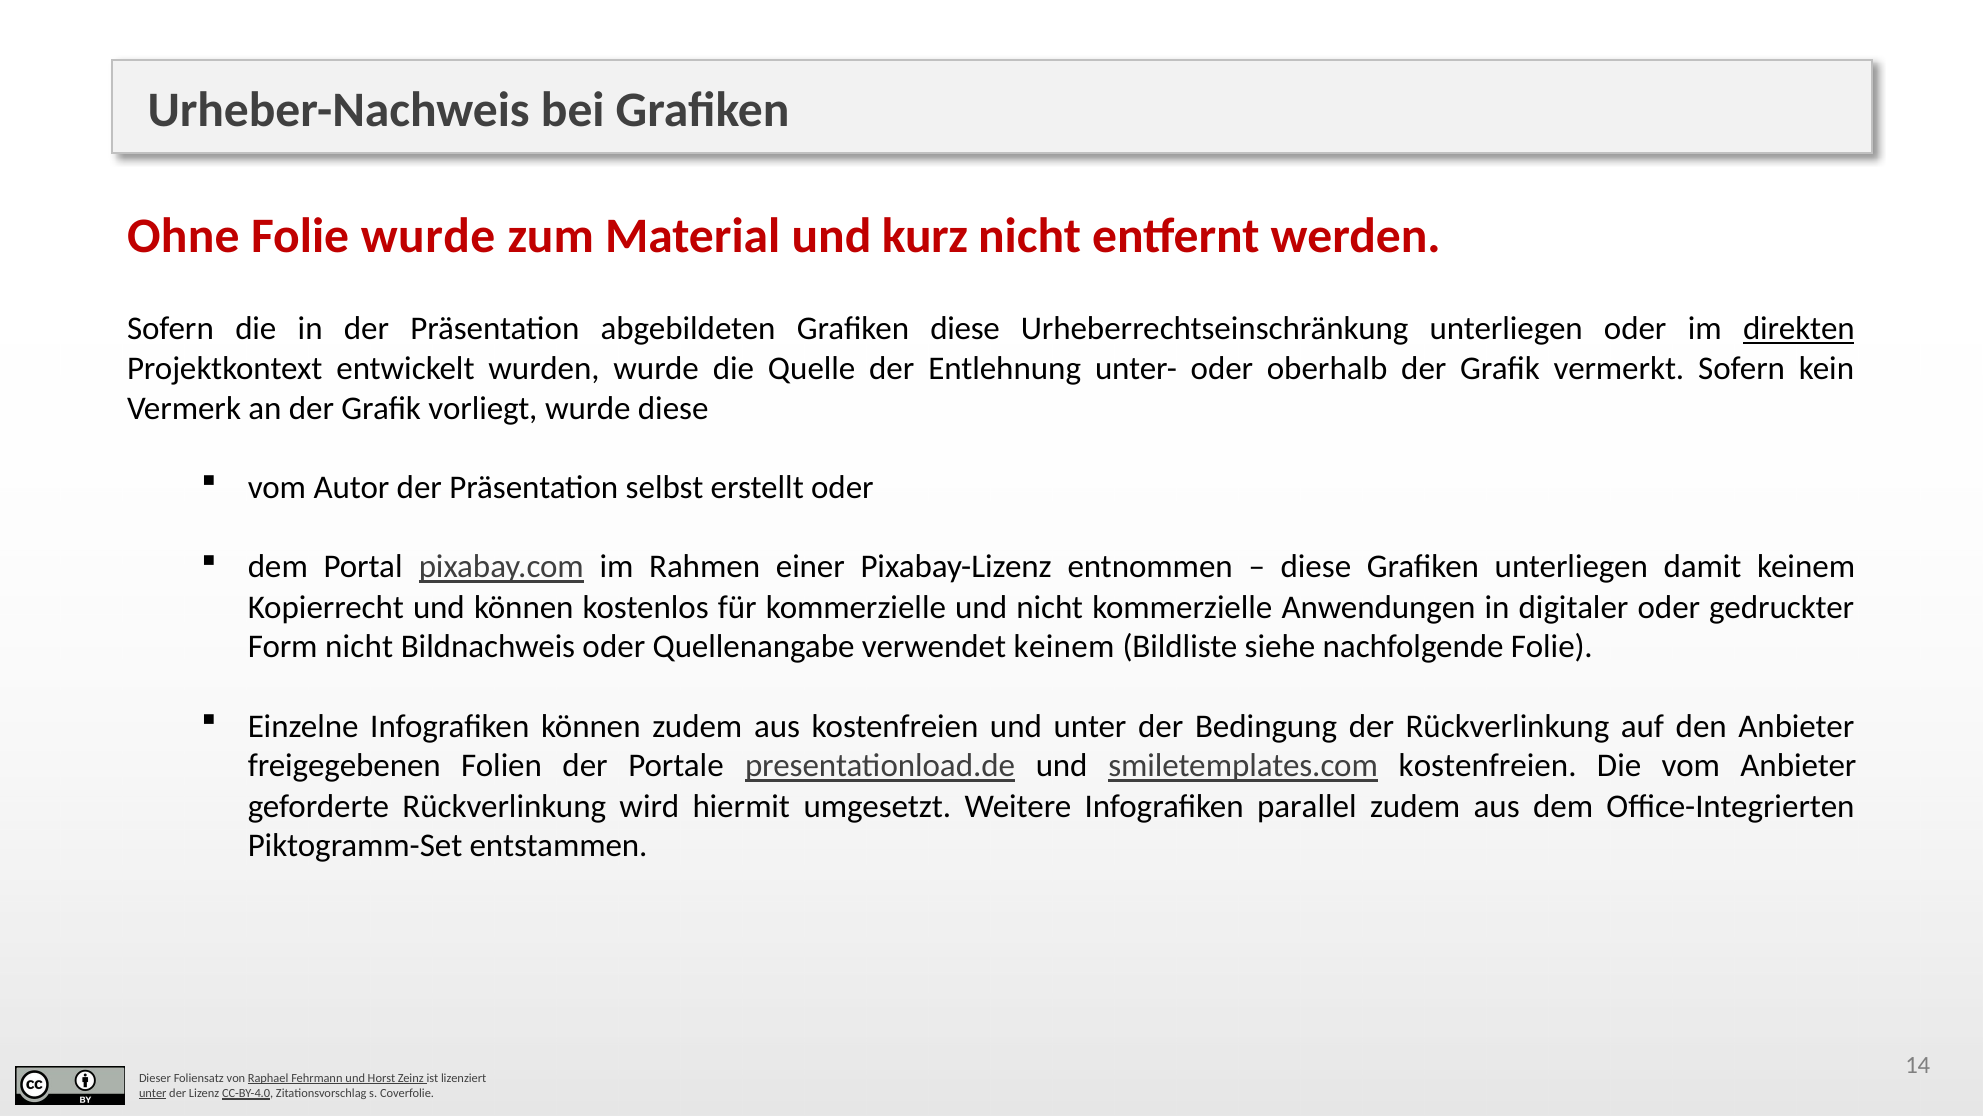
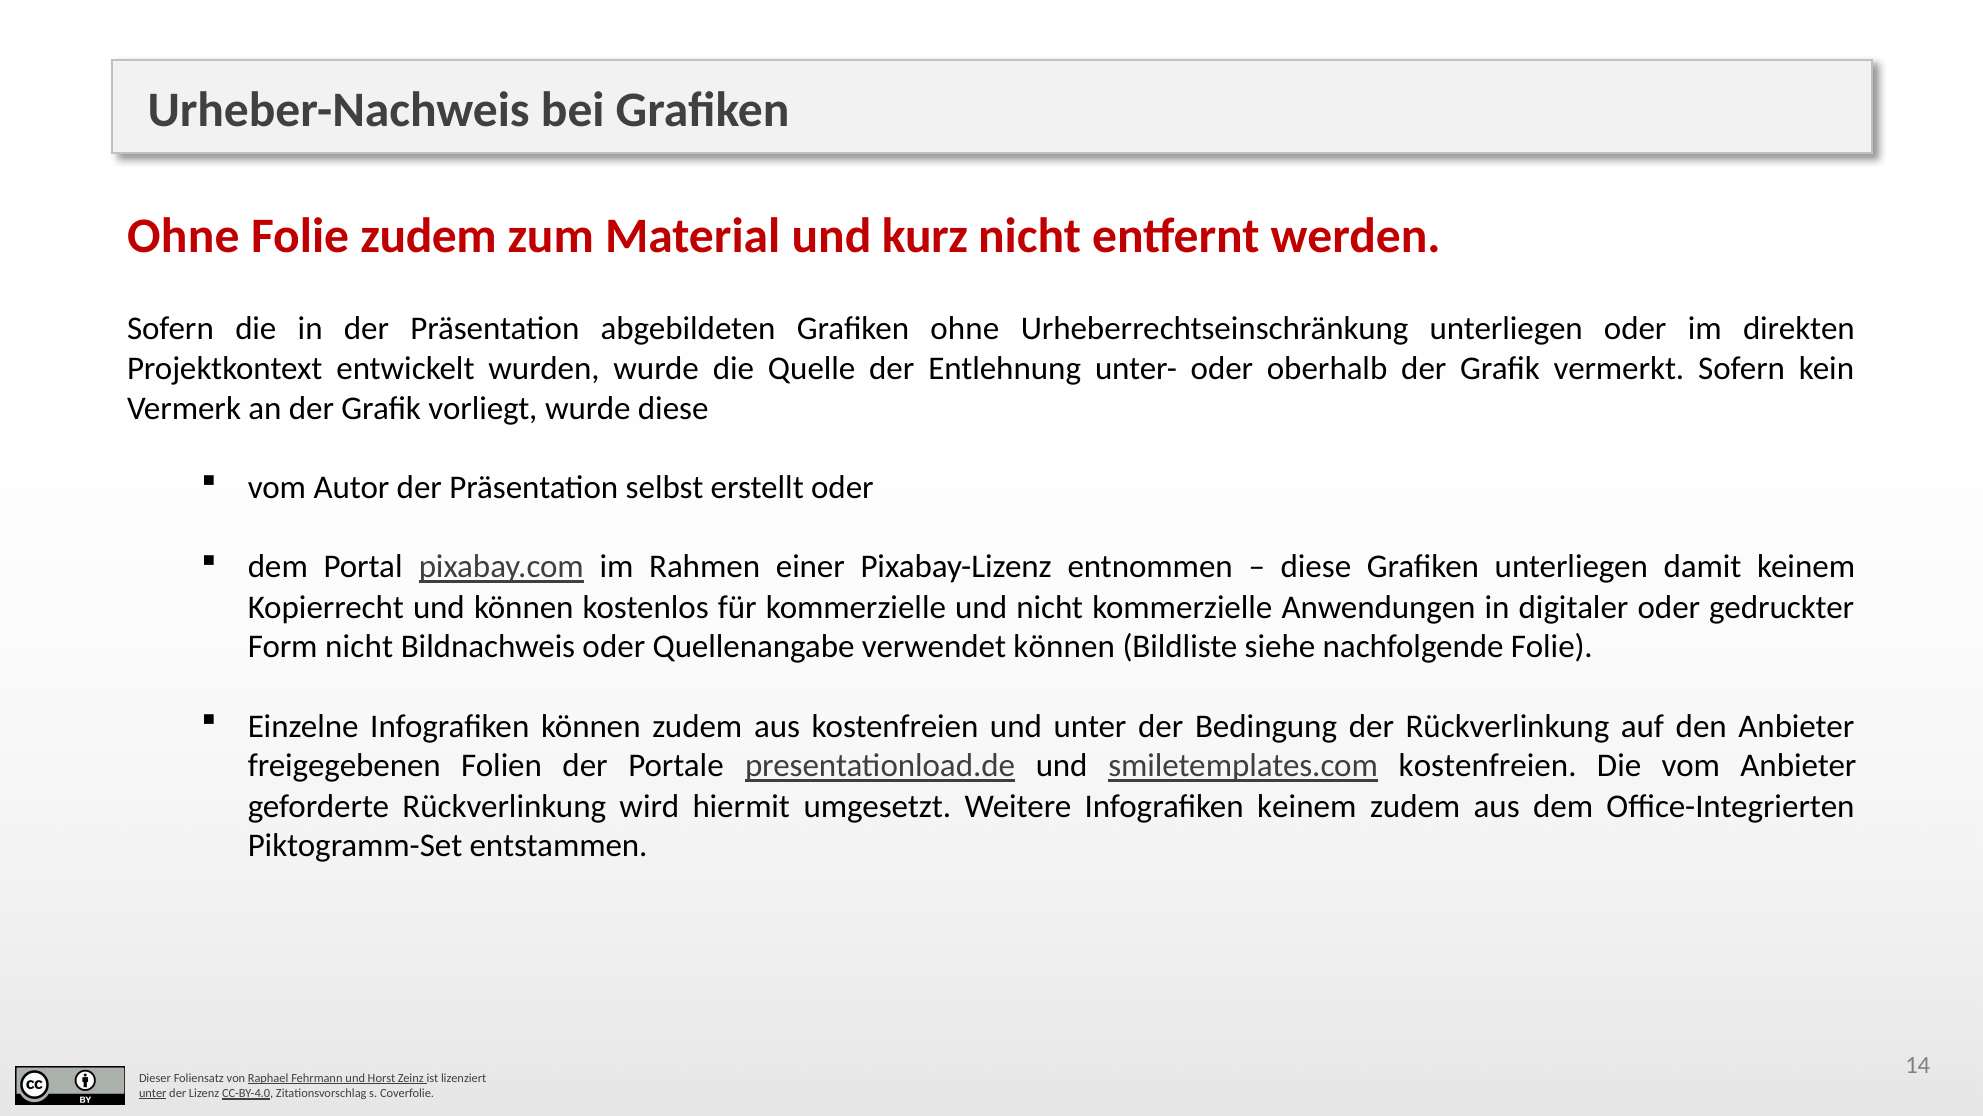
Folie wurde: wurde -> zudem (429, 236)
abgebildeten Grafiken diese: diese -> ohne (965, 329)
direkten underline: present -> none (1799, 329)
verwendet keinem: keinem -> können (1064, 647)
Infografiken parallel: parallel -> keinem (1307, 806)
